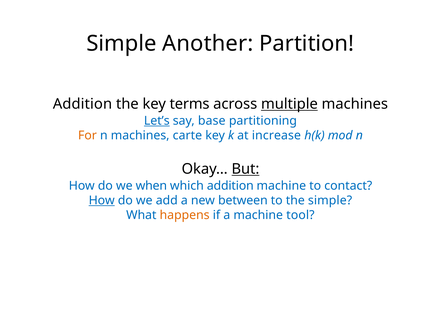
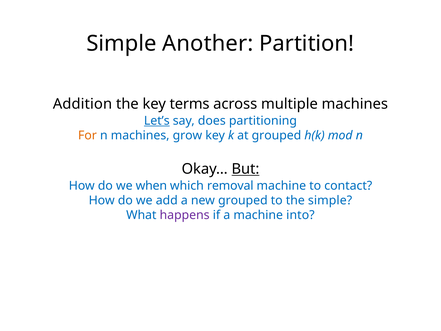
multiple underline: present -> none (289, 104)
base: base -> does (212, 121)
carte: carte -> grow (187, 135)
at increase: increase -> grouped (276, 135)
which addition: addition -> removal (230, 186)
How underline: present -> none (102, 200)
new between: between -> grouped (243, 200)
happens colour: orange -> purple (185, 215)
tool: tool -> into (300, 215)
